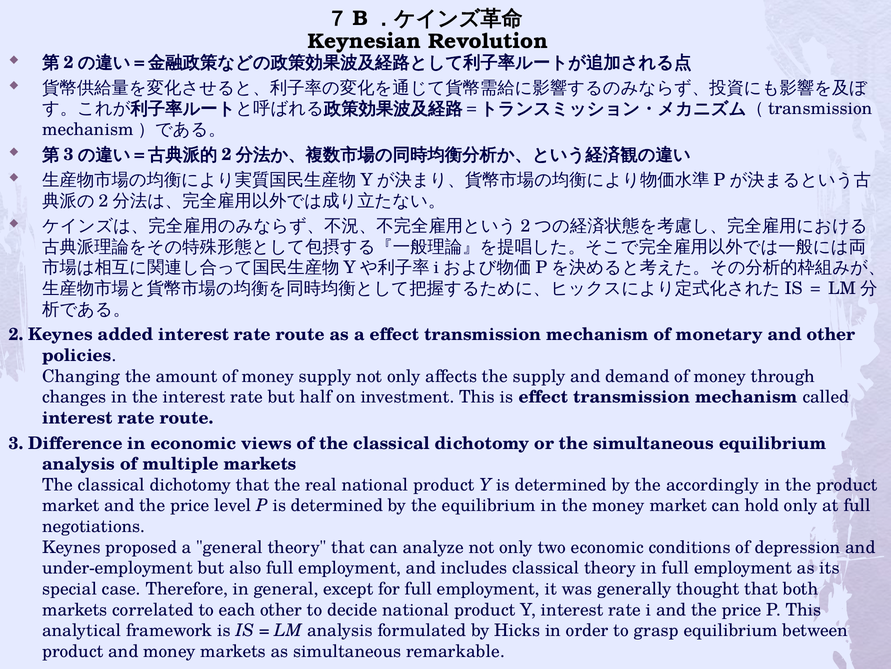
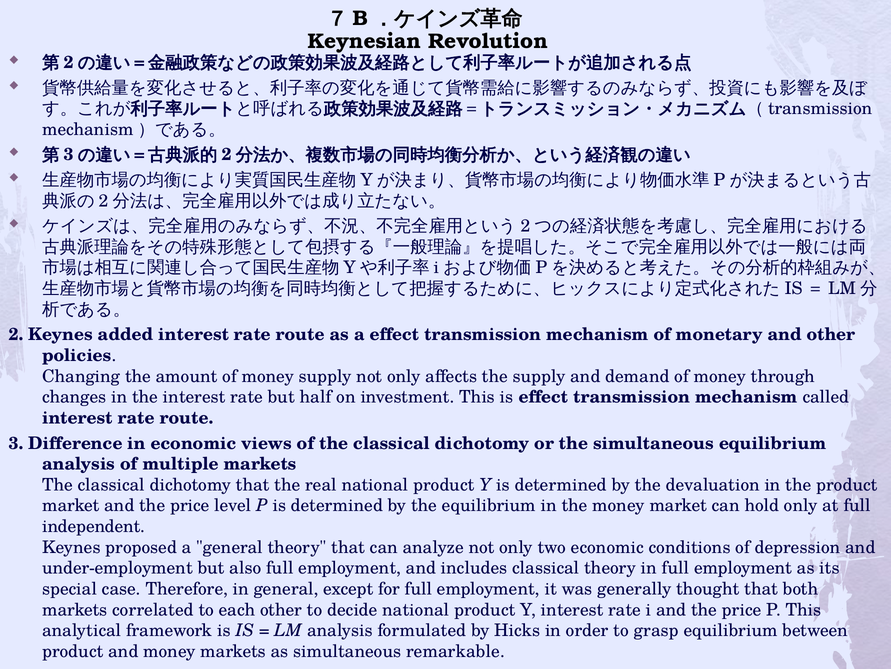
accordingly: accordingly -> devaluation (713, 484)
negotiations: negotiations -> independent (94, 526)
